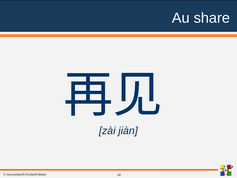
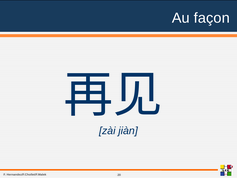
share: share -> façon (212, 18)
